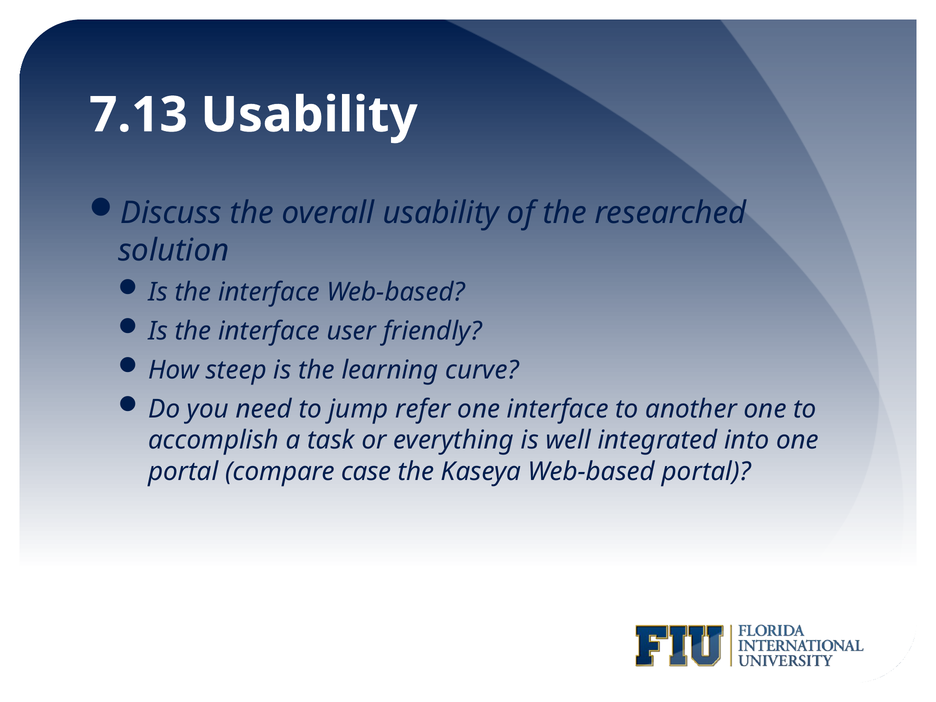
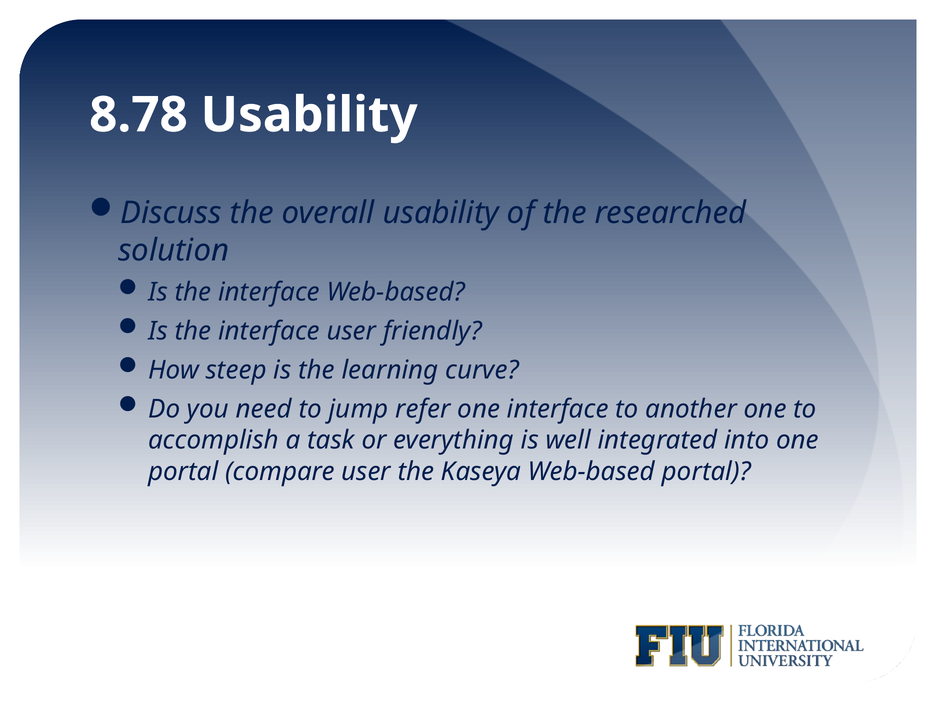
7.13: 7.13 -> 8.78 (138, 115)
compare case: case -> user (366, 472)
